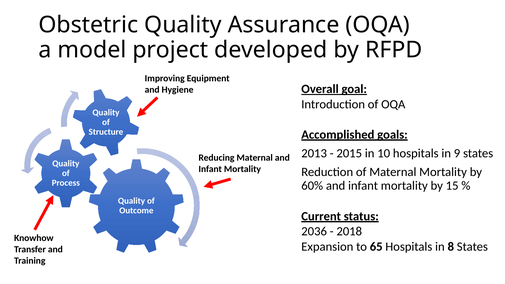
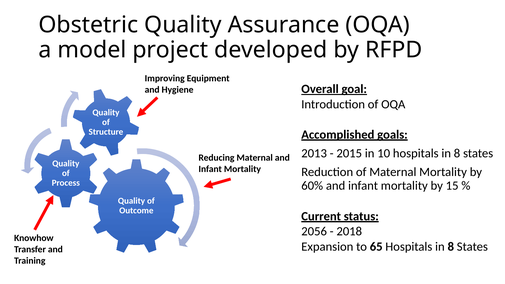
10 hospitals in 9: 9 -> 8 (457, 153)
2036: 2036 -> 2056 (314, 231)
